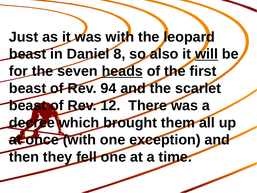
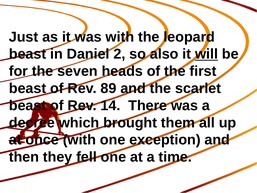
8: 8 -> 2 (119, 54)
heads underline: present -> none (122, 71)
94: 94 -> 89 (109, 88)
12: 12 -> 14 (110, 105)
